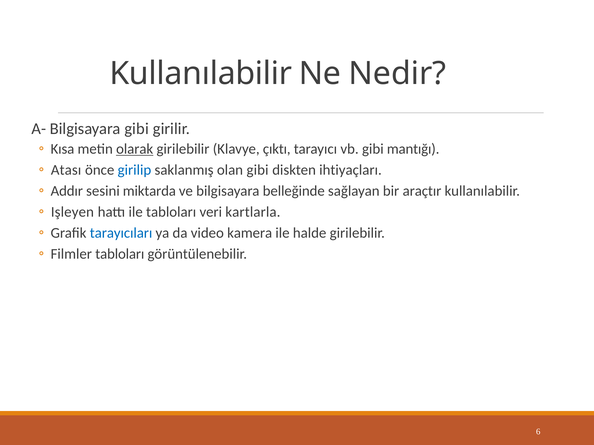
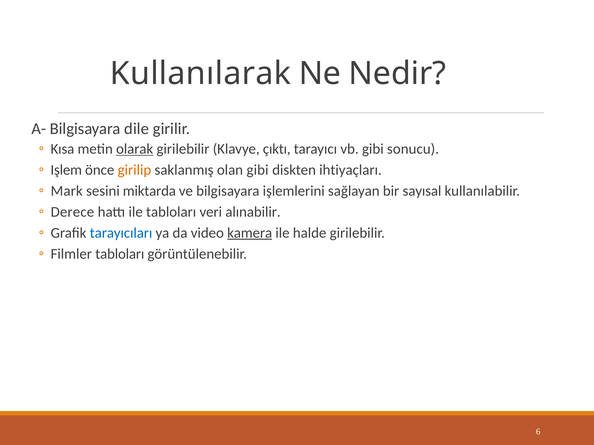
Kullanılabilir: Kullanılabilir -> Kullanılarak (200, 74)
Bilgisayara gibi: gibi -> dile (137, 129)
mantığı: mantığı -> sonucu (413, 149)
Atası: Atası -> Işlem (66, 170)
girilip colour: blue -> orange (134, 170)
Addır: Addır -> Mark (67, 191)
belleğinde: belleğinde -> işlemlerini (294, 191)
araçtır: araçtır -> sayısal (422, 191)
Işleyen: Işleyen -> Derece (72, 212)
kartlarla: kartlarla -> alınabilir (253, 212)
kamera underline: none -> present (250, 233)
